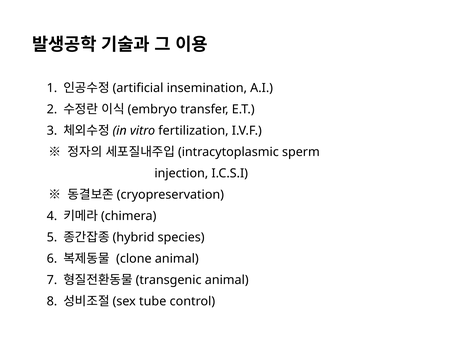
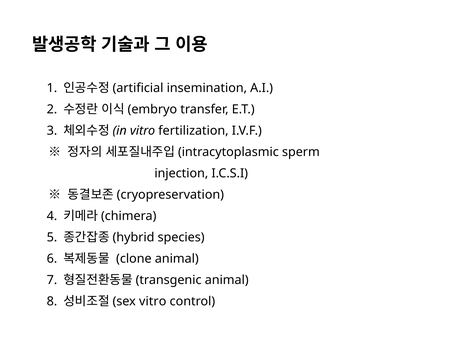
tube: tube -> vitro (153, 301)
